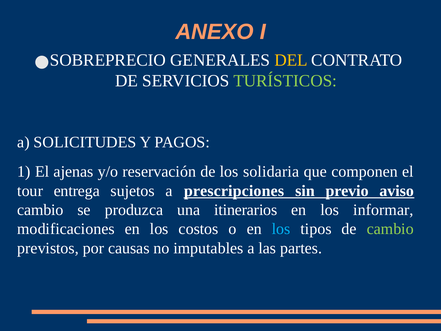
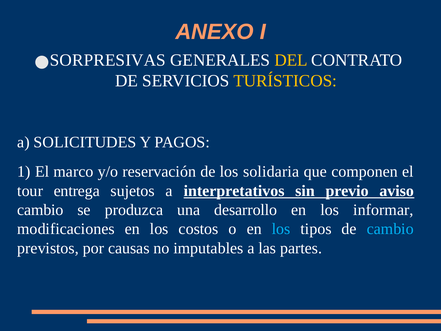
SOBREPRECIO: SOBREPRECIO -> SORPRESIVAS (108, 60)
TURÍSTICOS colour: light green -> yellow (285, 81)
ajenas: ajenas -> marco (73, 172)
prescripciones: prescripciones -> interpretativos (234, 191)
itinerarios: itinerarios -> desarrollo (246, 210)
cambio colour: light green -> light blue (390, 229)
